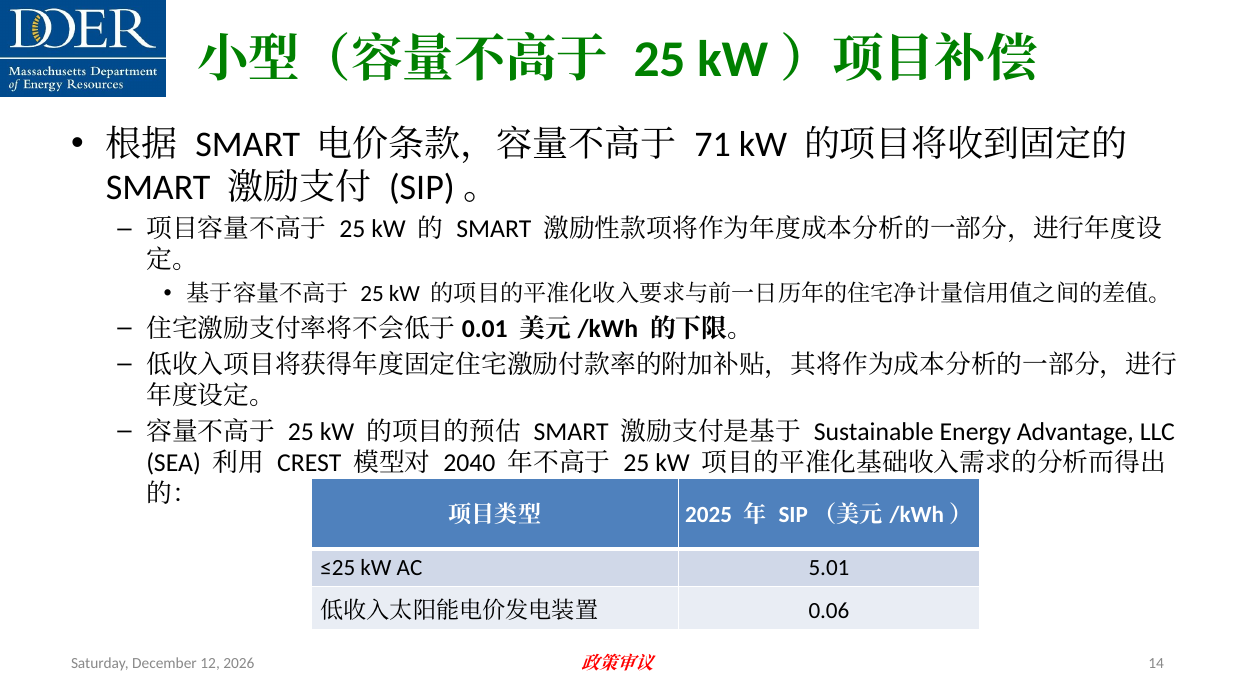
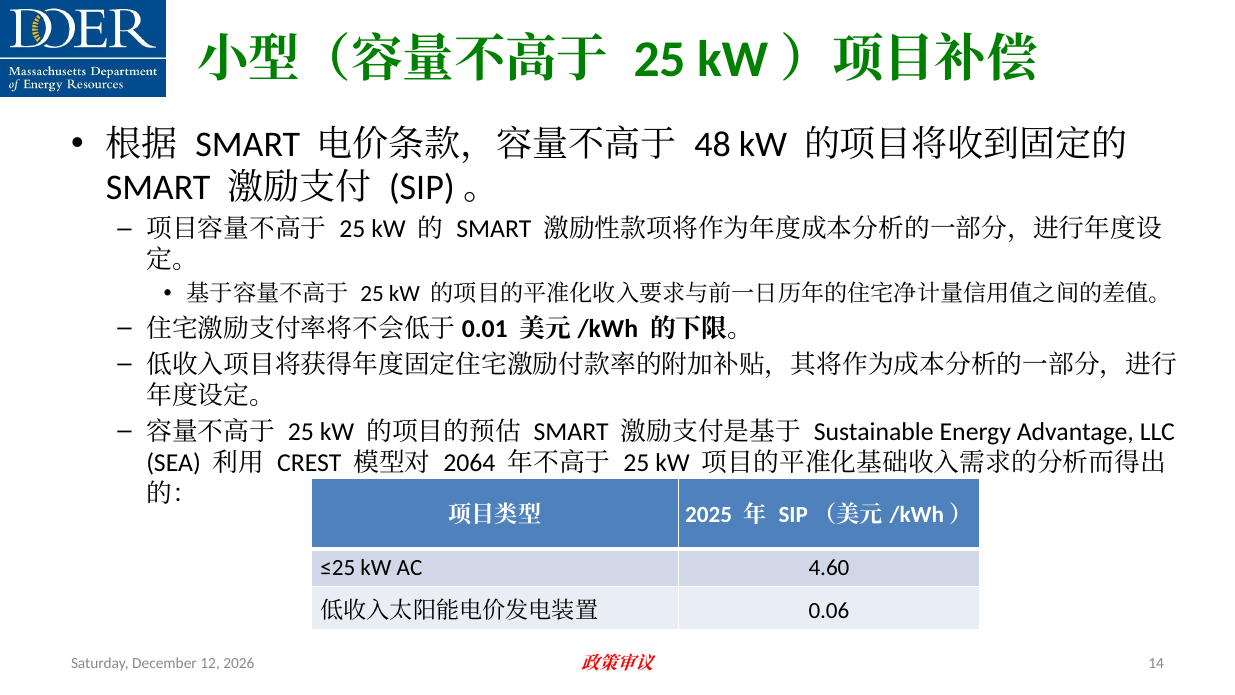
71: 71 -> 48 (713, 145)
2040: 2040 -> 2064 (469, 462)
5.01: 5.01 -> 4.60 (829, 568)
